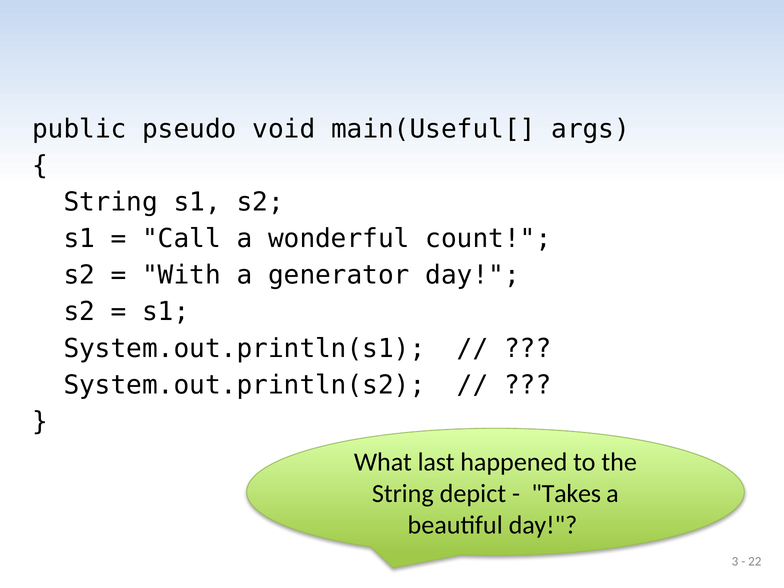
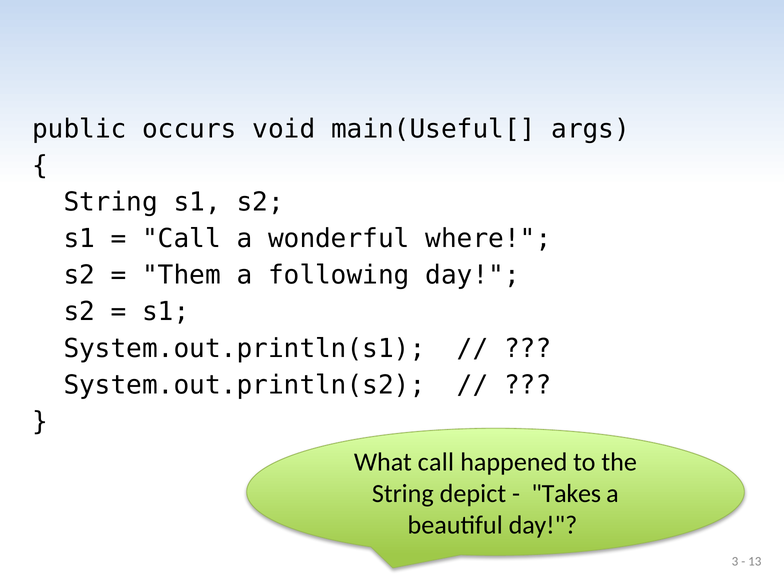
pseudo: pseudo -> occurs (189, 129)
count: count -> where (488, 239)
With: With -> Them (182, 275)
generator: generator -> following (339, 275)
What last: last -> call (436, 462)
22: 22 -> 13 (755, 561)
